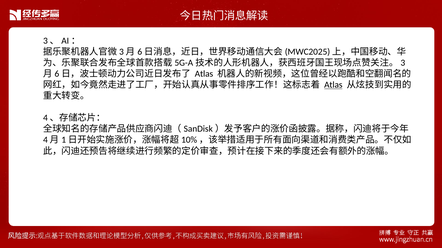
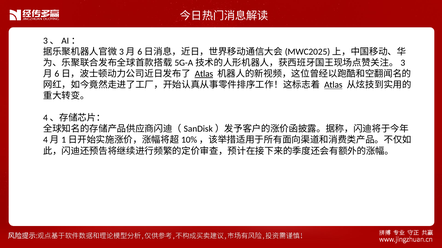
Atlas underline: none -> present (204, 74)
